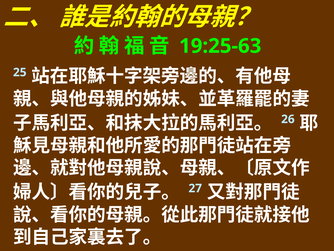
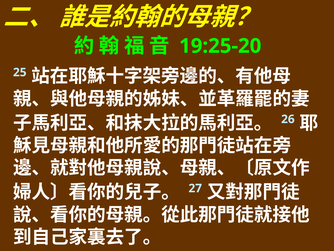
19:25-63: 19:25-63 -> 19:25-20 (220, 46)
